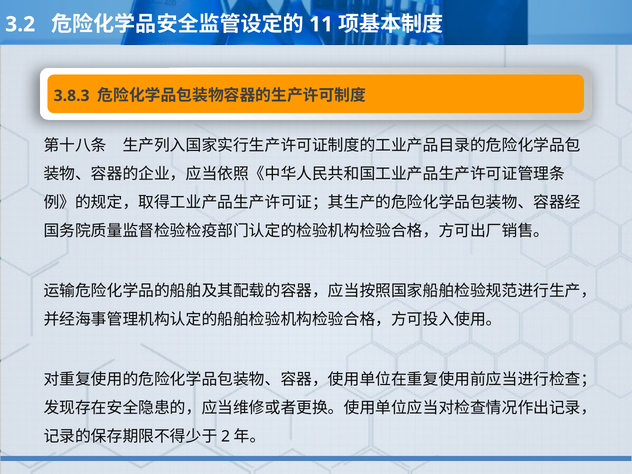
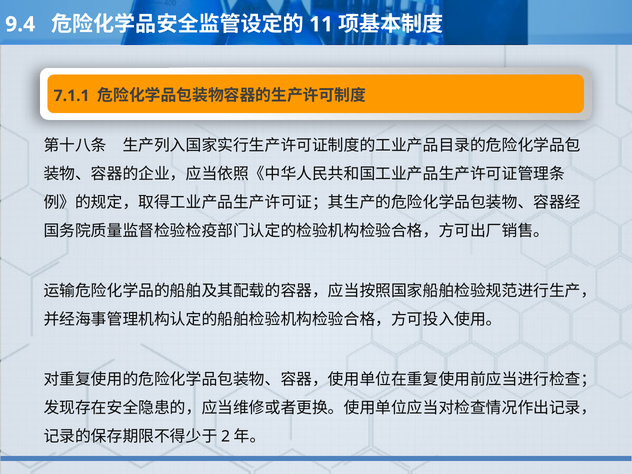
3.2: 3.2 -> 9.4 (20, 24)
3.8.3: 3.8.3 -> 7.1.1 (72, 96)
